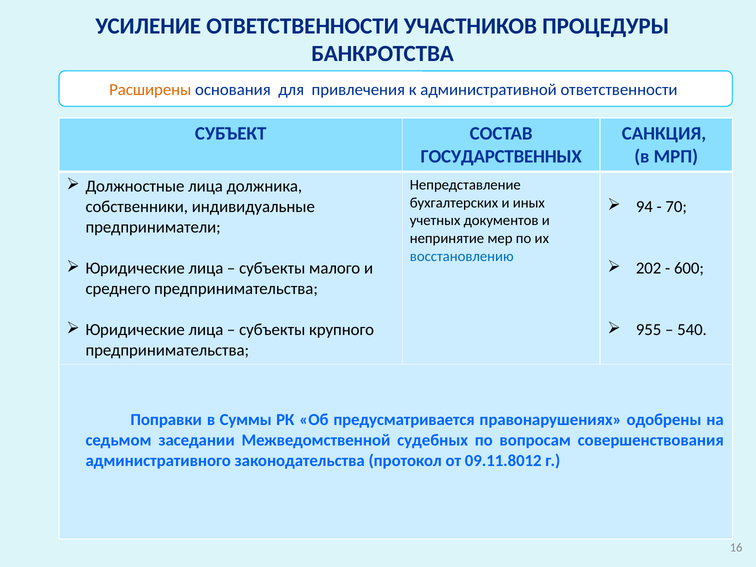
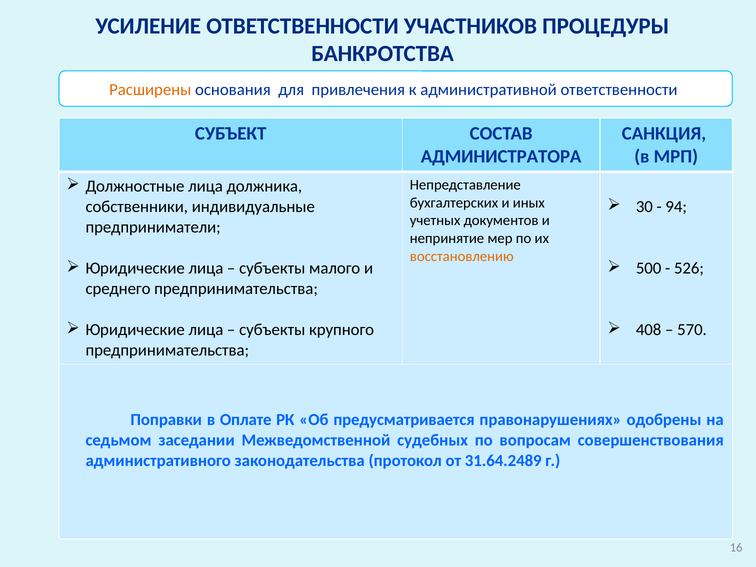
ГОСУДАРСТВЕННЫХ: ГОСУДАРСТВЕННЫХ -> АДМИНИСТРАТОРА (501, 157)
94: 94 -> 30 (644, 207)
70: 70 -> 94 (676, 207)
восстановлению colour: blue -> orange (462, 256)
202: 202 -> 500 (649, 268)
600: 600 -> 526 (689, 268)
955: 955 -> 408 (649, 330)
540: 540 -> 570 (692, 330)
Суммы: Суммы -> Оплате (246, 420)
09.11.8012: 09.11.8012 -> 31.64.2489 (503, 461)
